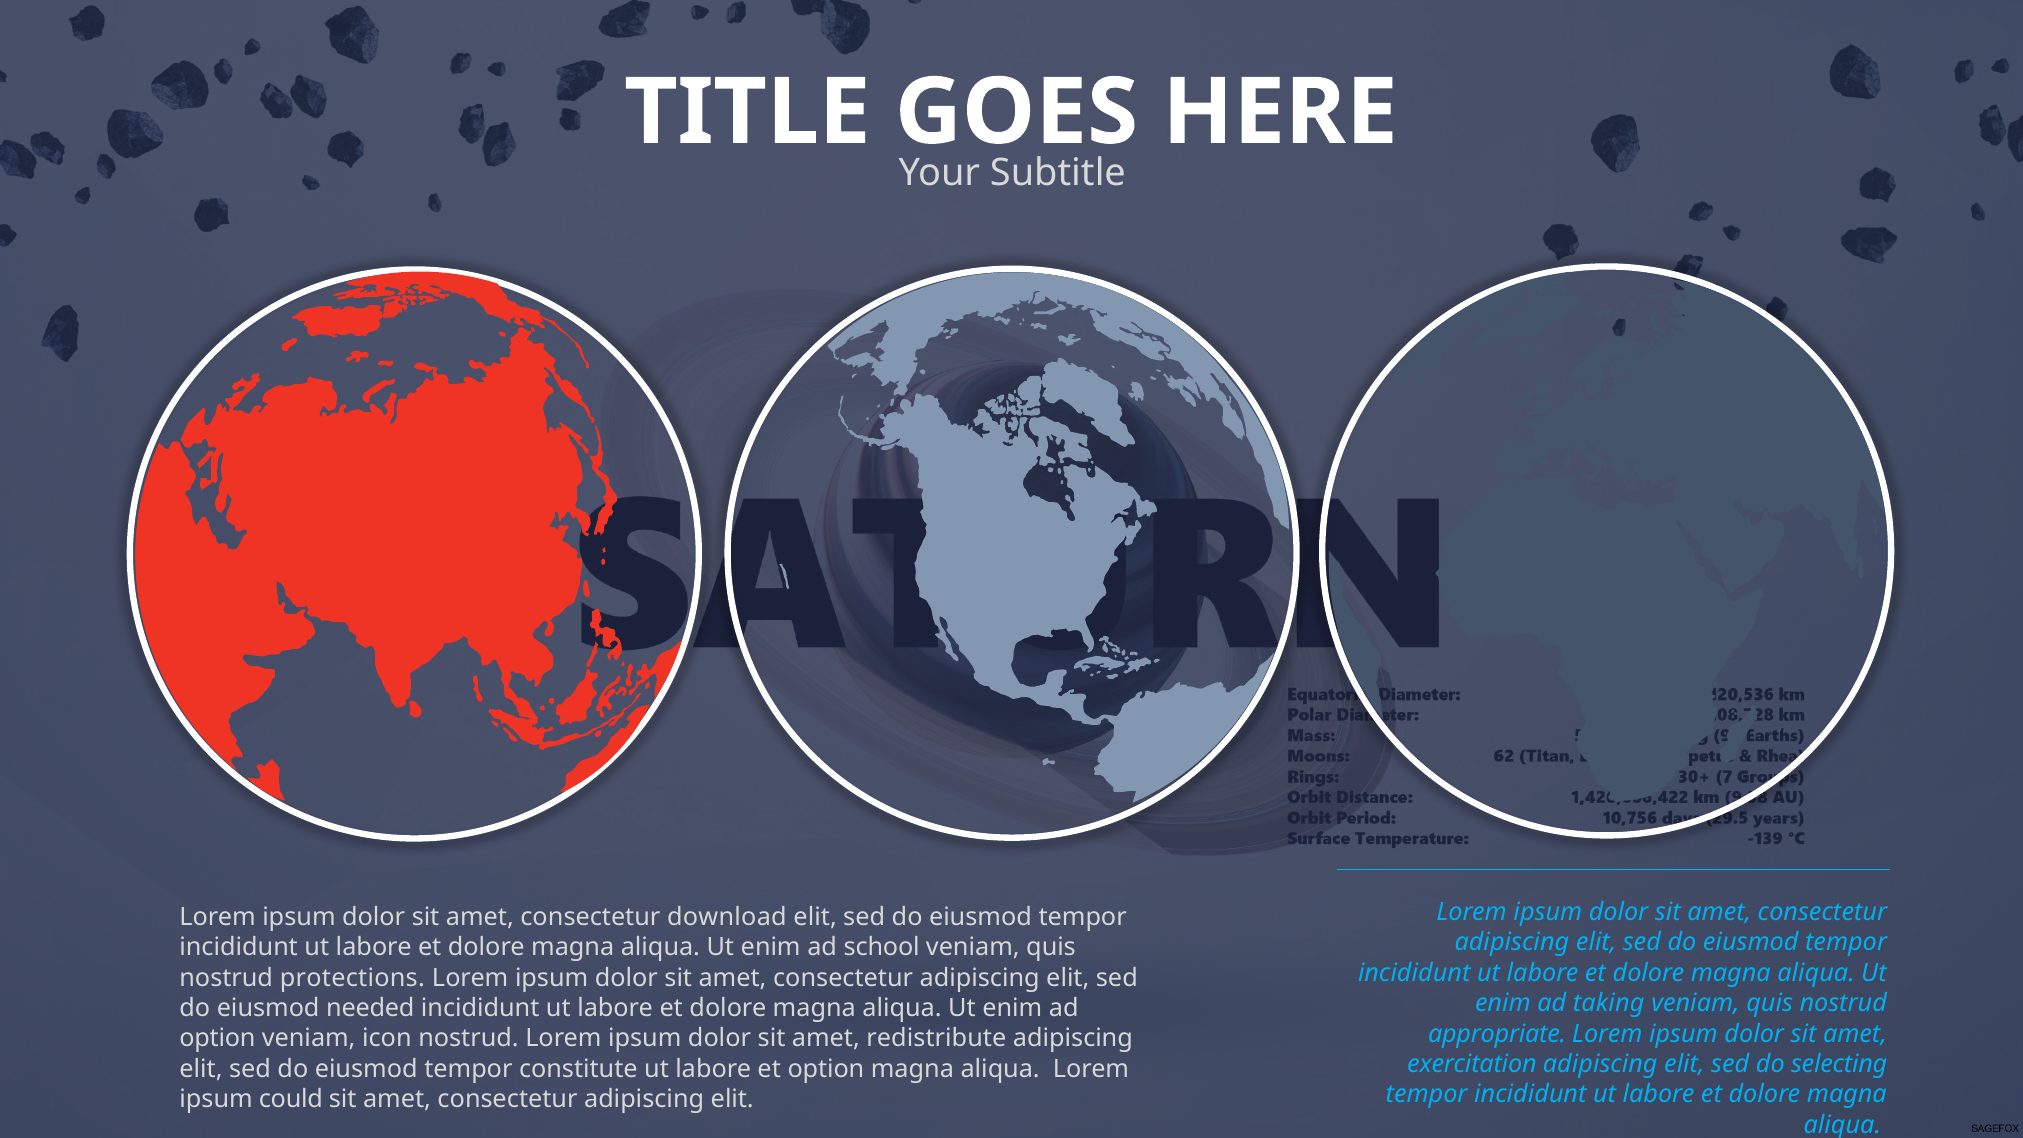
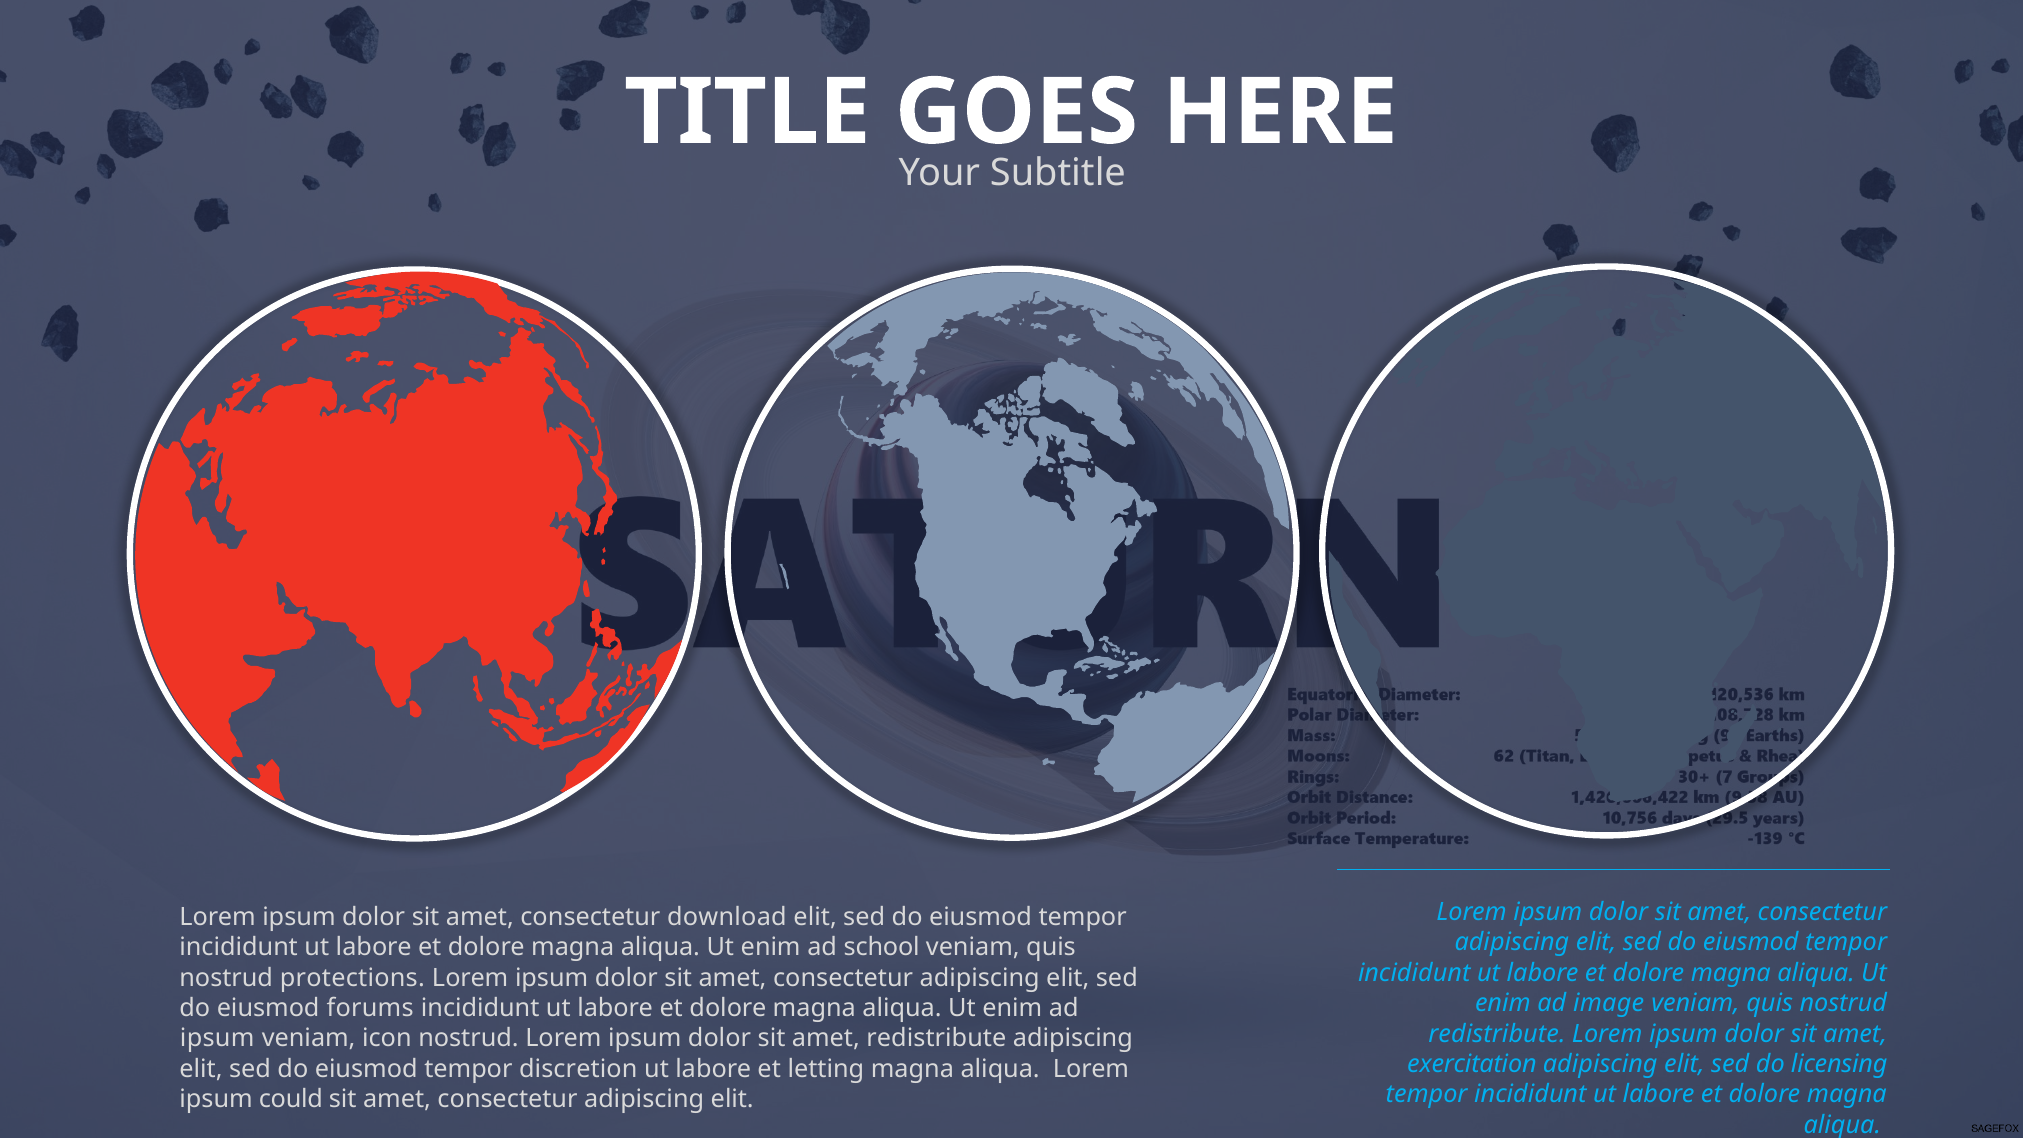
taking: taking -> image (1609, 1003)
needed: needed -> forums (370, 1008)
appropriate: appropriate -> redistribute (1497, 1034)
option: option -> ipsum (217, 1038)
selecting: selecting -> licensing (1839, 1064)
constitute: constitute -> discretion (578, 1069)
et option: option -> letting (826, 1069)
